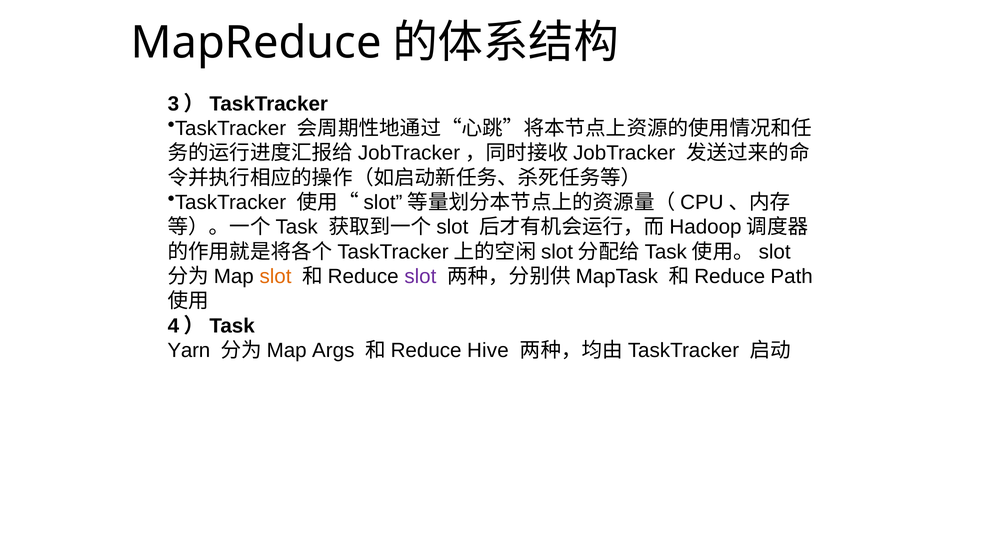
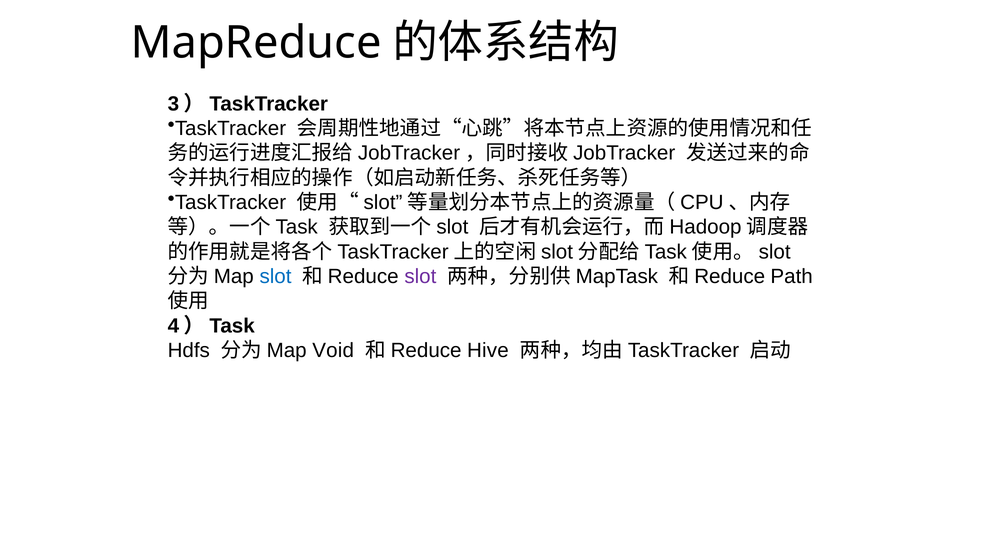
slot colour: orange -> blue (276, 277)
Yarn: Yarn -> Hdfs (189, 351)
Args: Args -> Void (333, 351)
